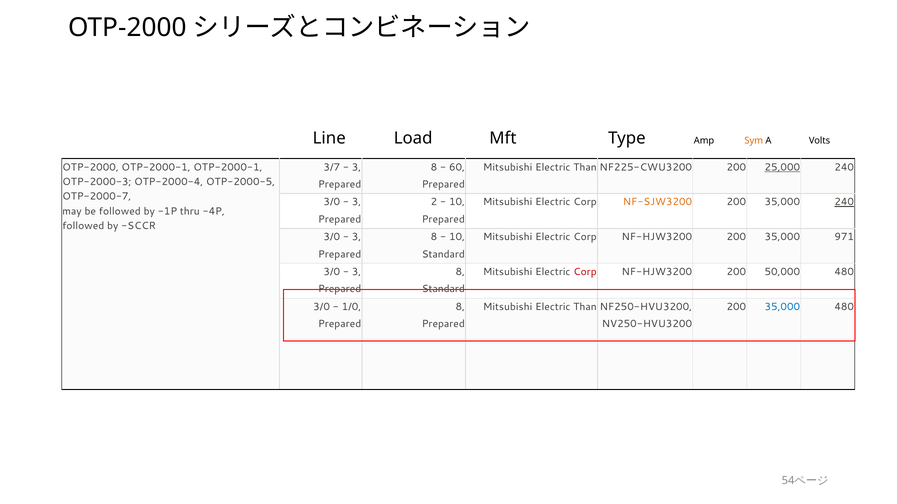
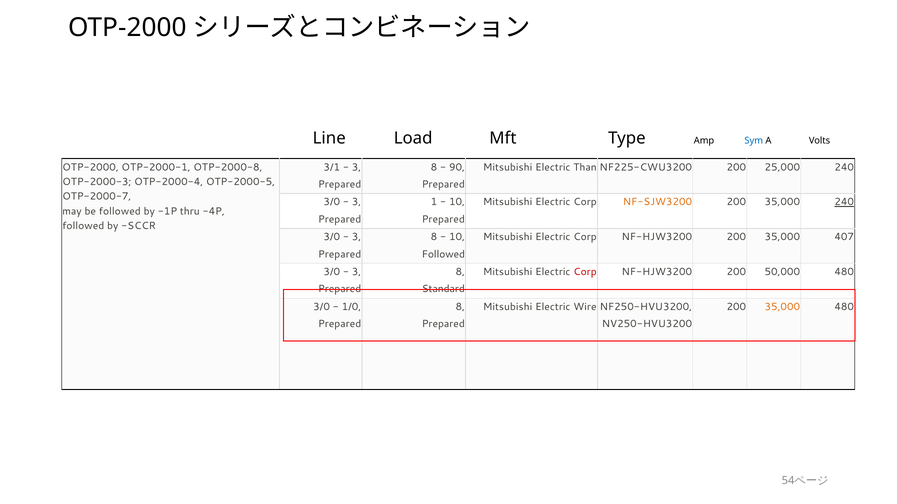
Sym colour: orange -> blue (754, 141)
OTP-2000-1 OTP-2000-1: OTP-2000-1 -> OTP-2000-8 (228, 167)
3/7: 3/7 -> 3/1 (332, 167)
60: 60 -> 90 (457, 167)
25,000 underline: present -> none (782, 167)
2: 2 -> 1 (434, 202)
971: 971 -> 407 (844, 237)
Standard: Standard -> Followed (443, 254)
8 Mitsubishi Electric Than: Than -> Wire (585, 307)
35,000 colour: blue -> orange (782, 307)
